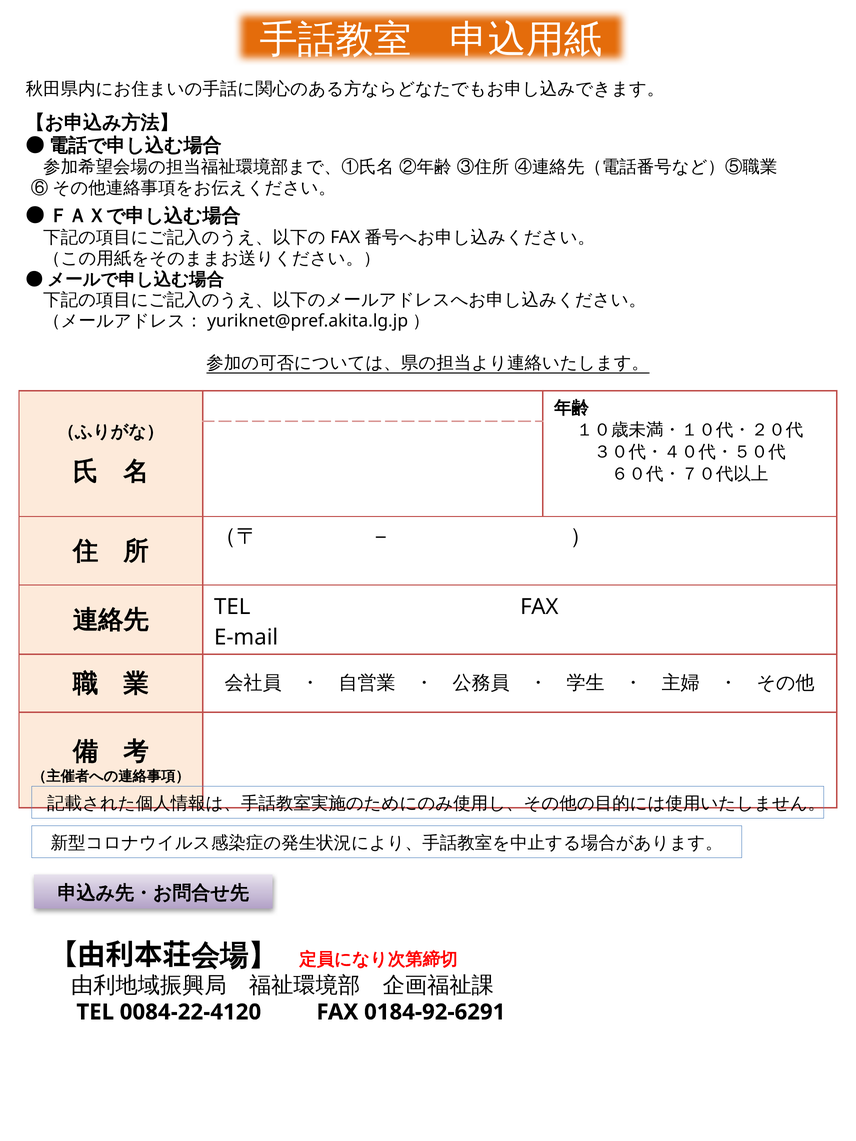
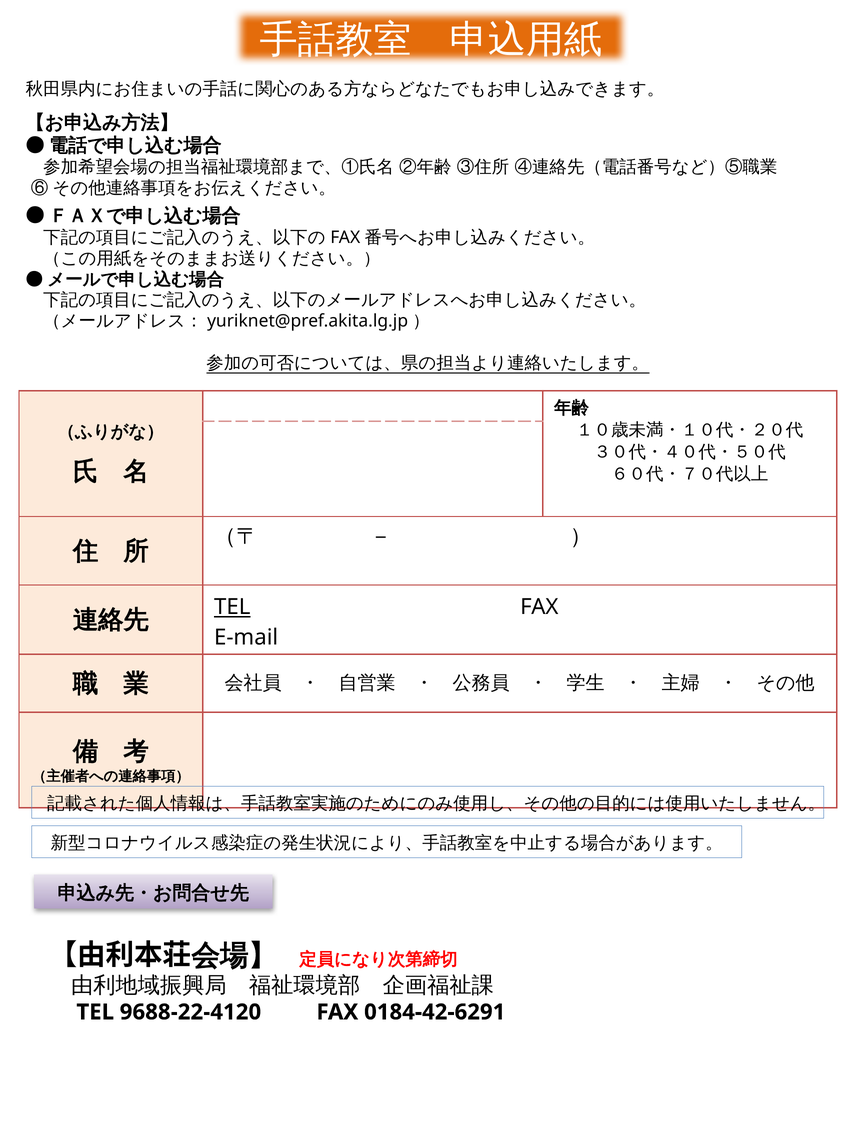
TEL underline: none -> present (232, 607)
0084-22-4120: 0084-22-4120 -> 9688-22-4120 (190, 1012)
0184-92-6291: 0184-92-6291 -> 0184-42-6291 (435, 1012)
